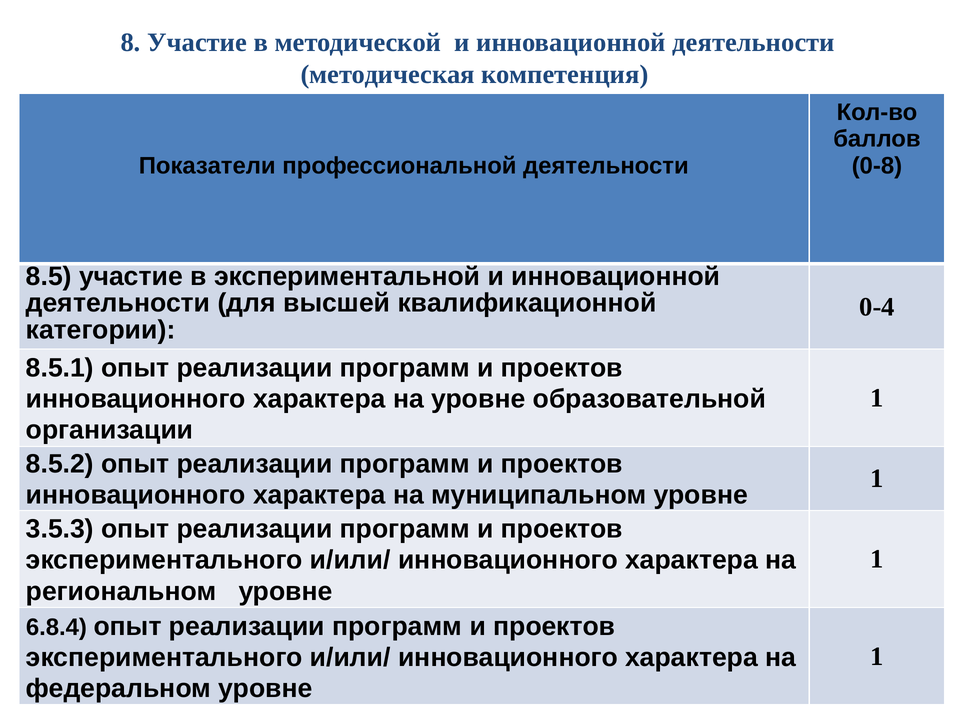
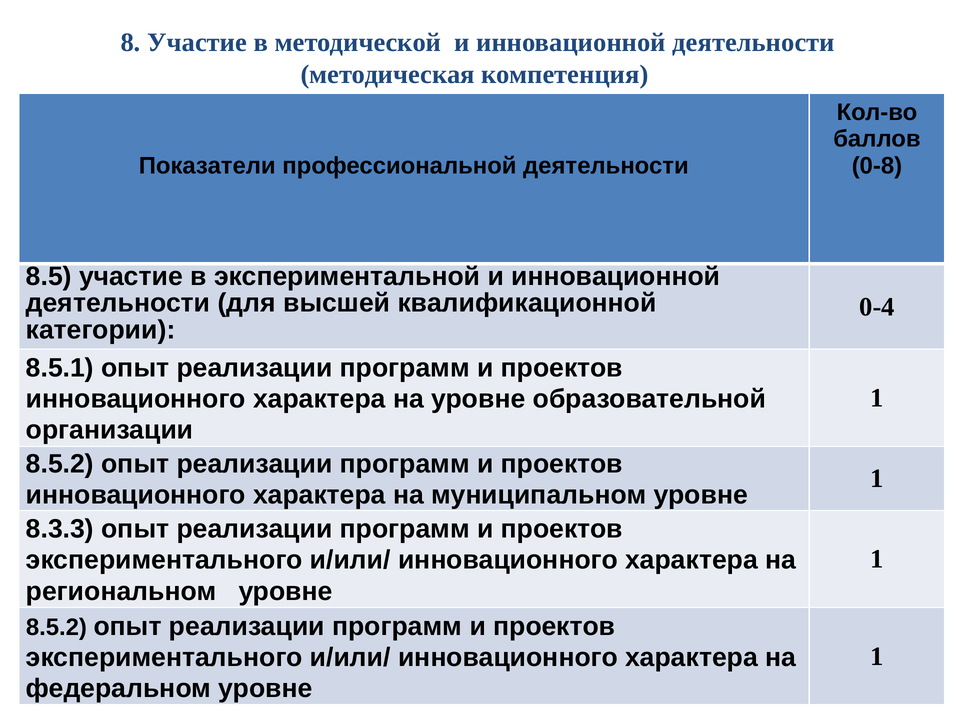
3.5.3: 3.5.3 -> 8.3.3 (60, 529)
6.8.4: 6.8.4 -> 8.5.2 (56, 627)
